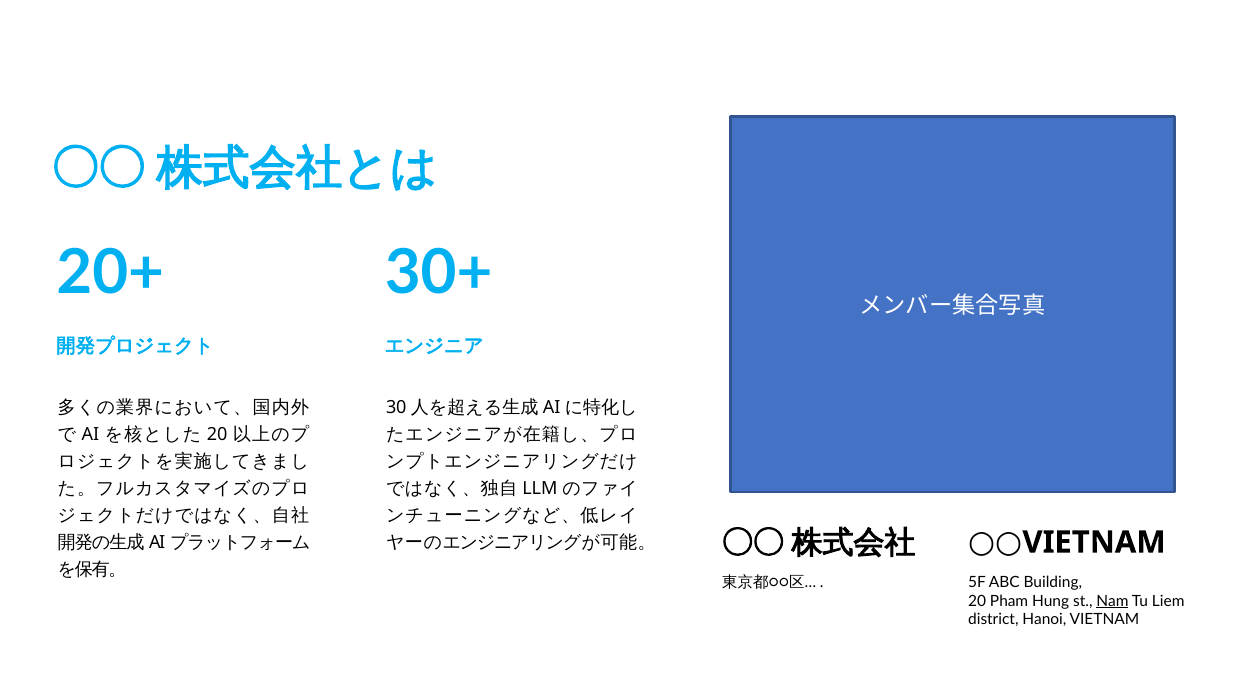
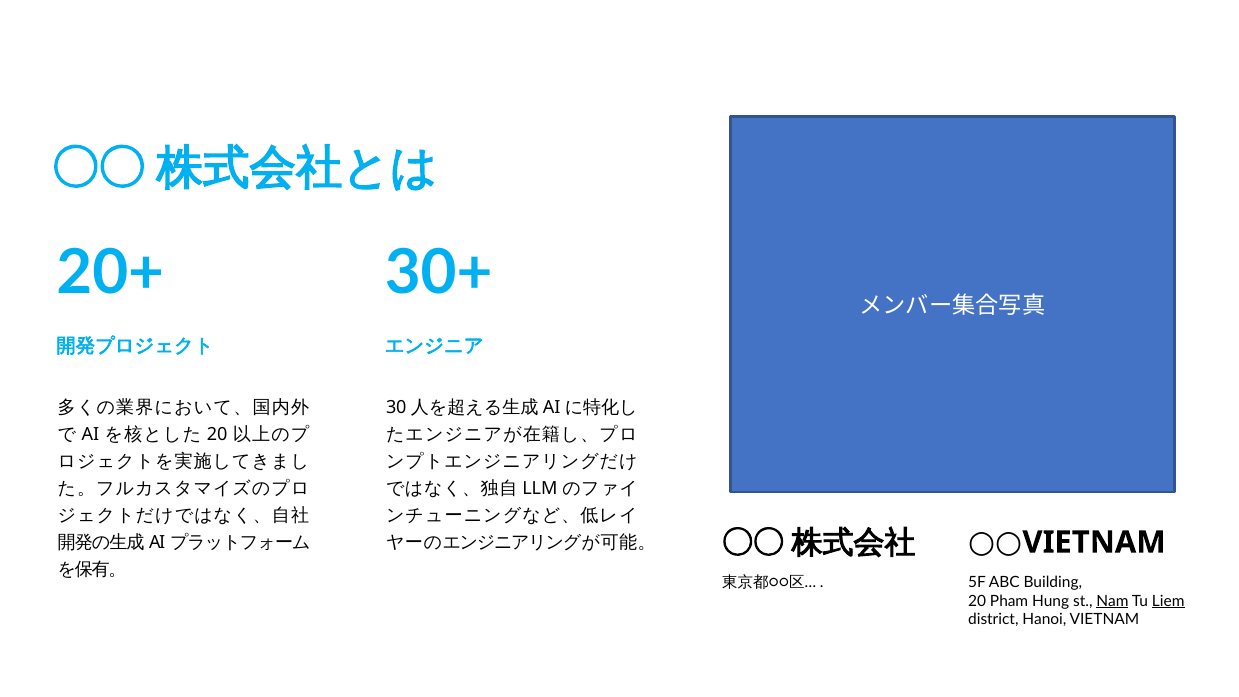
Liem underline: none -> present (1168, 601)
